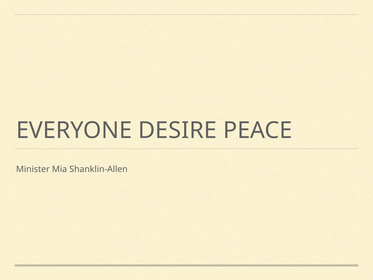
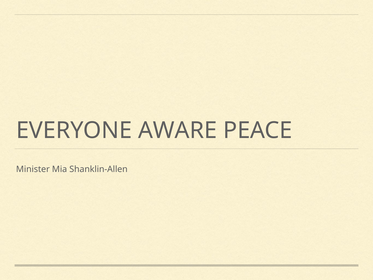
DESIRE: DESIRE -> AWARE (178, 130)
